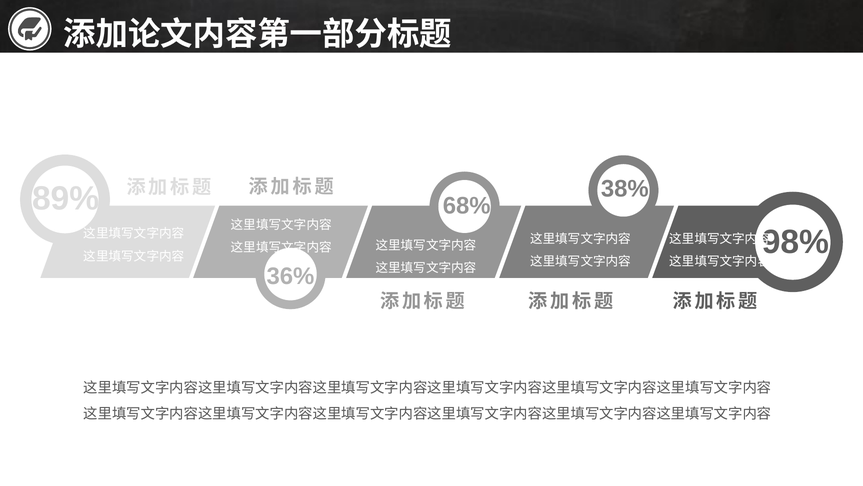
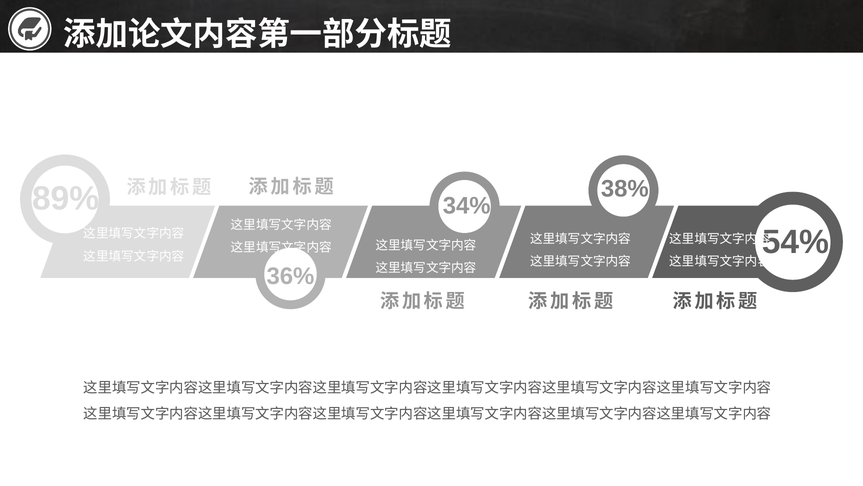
68%: 68% -> 34% (467, 206)
98%: 98% -> 54% (795, 242)
